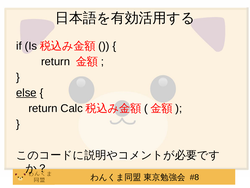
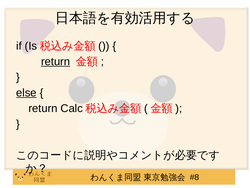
return underline: none -> present (56, 61)
